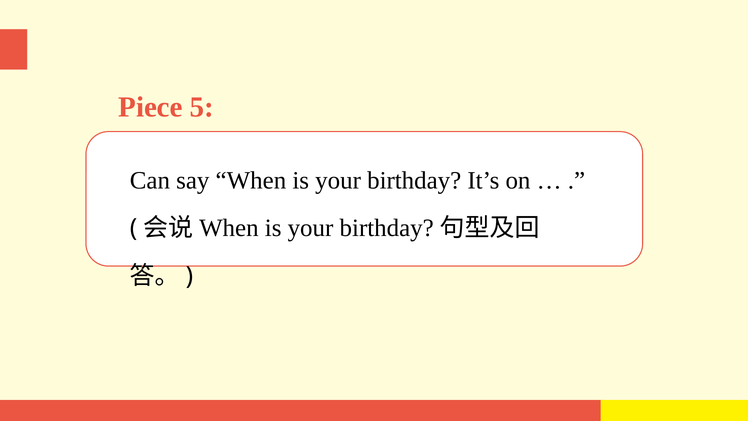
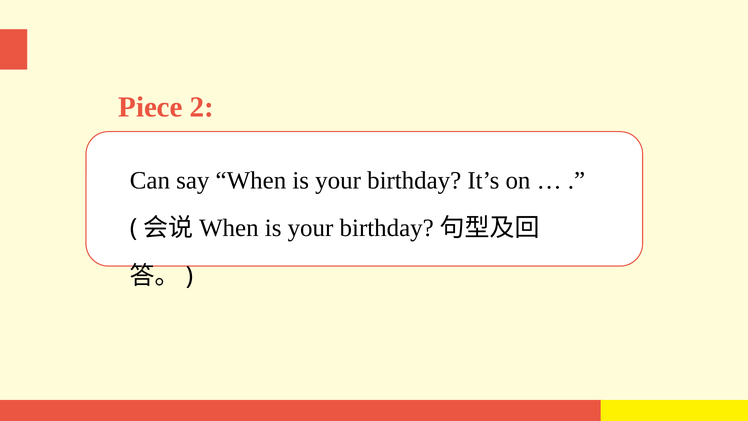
5: 5 -> 2 (202, 107)
